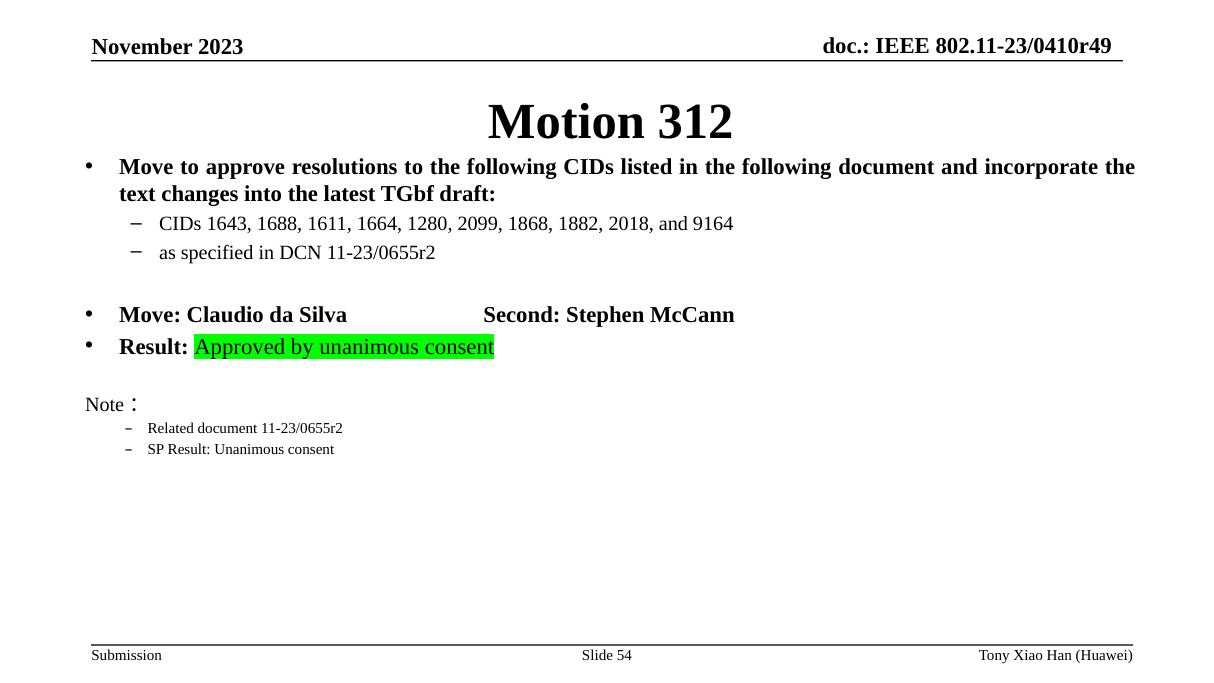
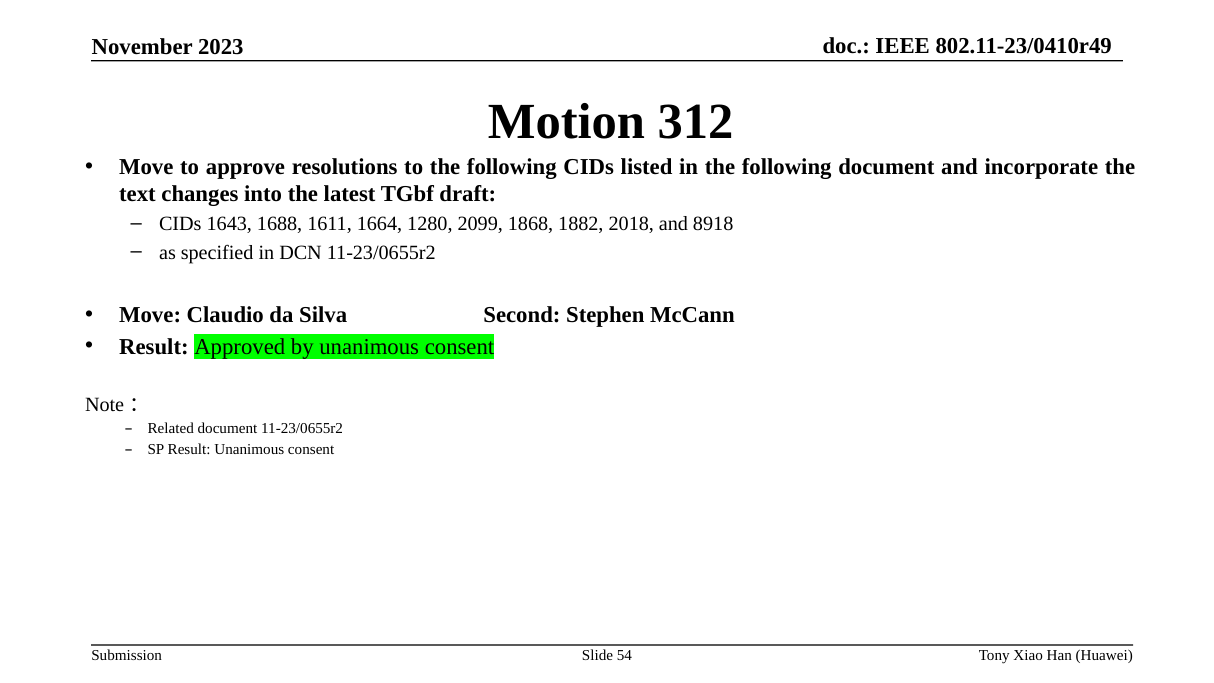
9164: 9164 -> 8918 (713, 224)
